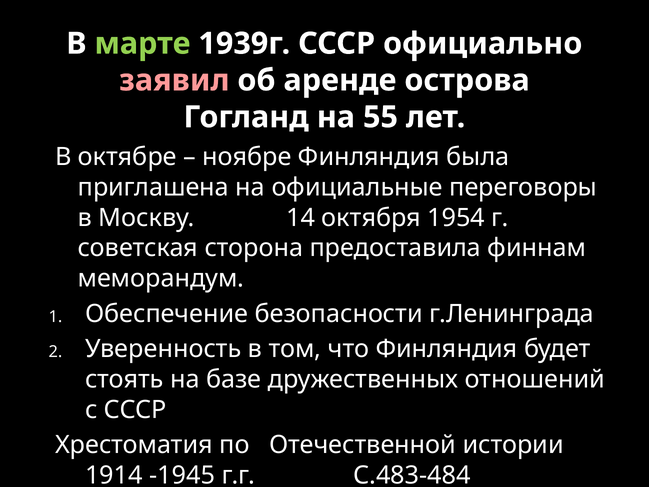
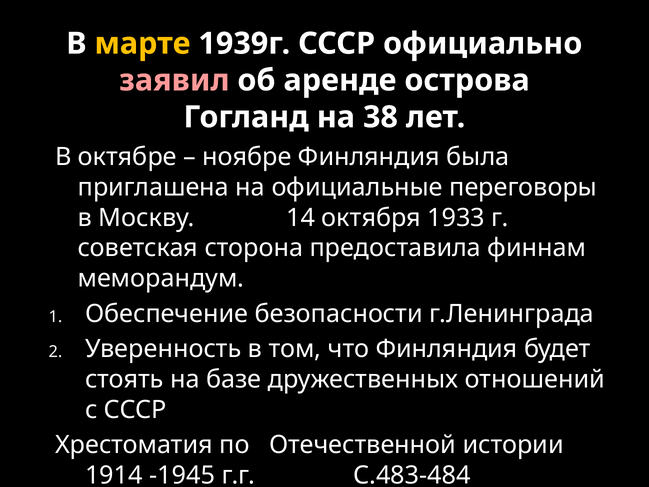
марте colour: light green -> yellow (142, 44)
55: 55 -> 38 (380, 117)
1954: 1954 -> 1933 (456, 218)
